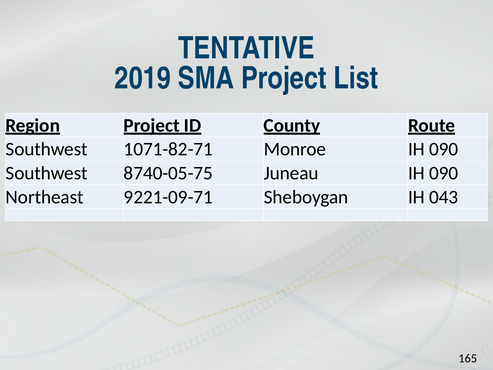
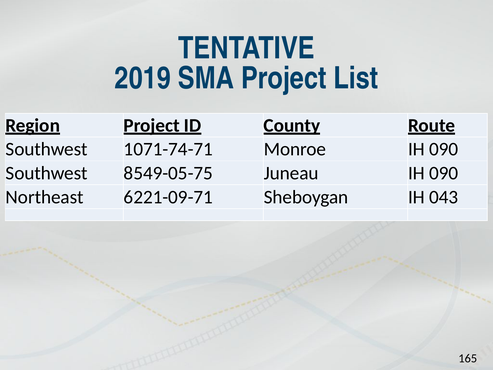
1071-82-71: 1071-82-71 -> 1071-74-71 (168, 149)
8740-05-75: 8740-05-75 -> 8549-05-75 (168, 173)
9221-09-71: 9221-09-71 -> 6221-09-71 (168, 197)
